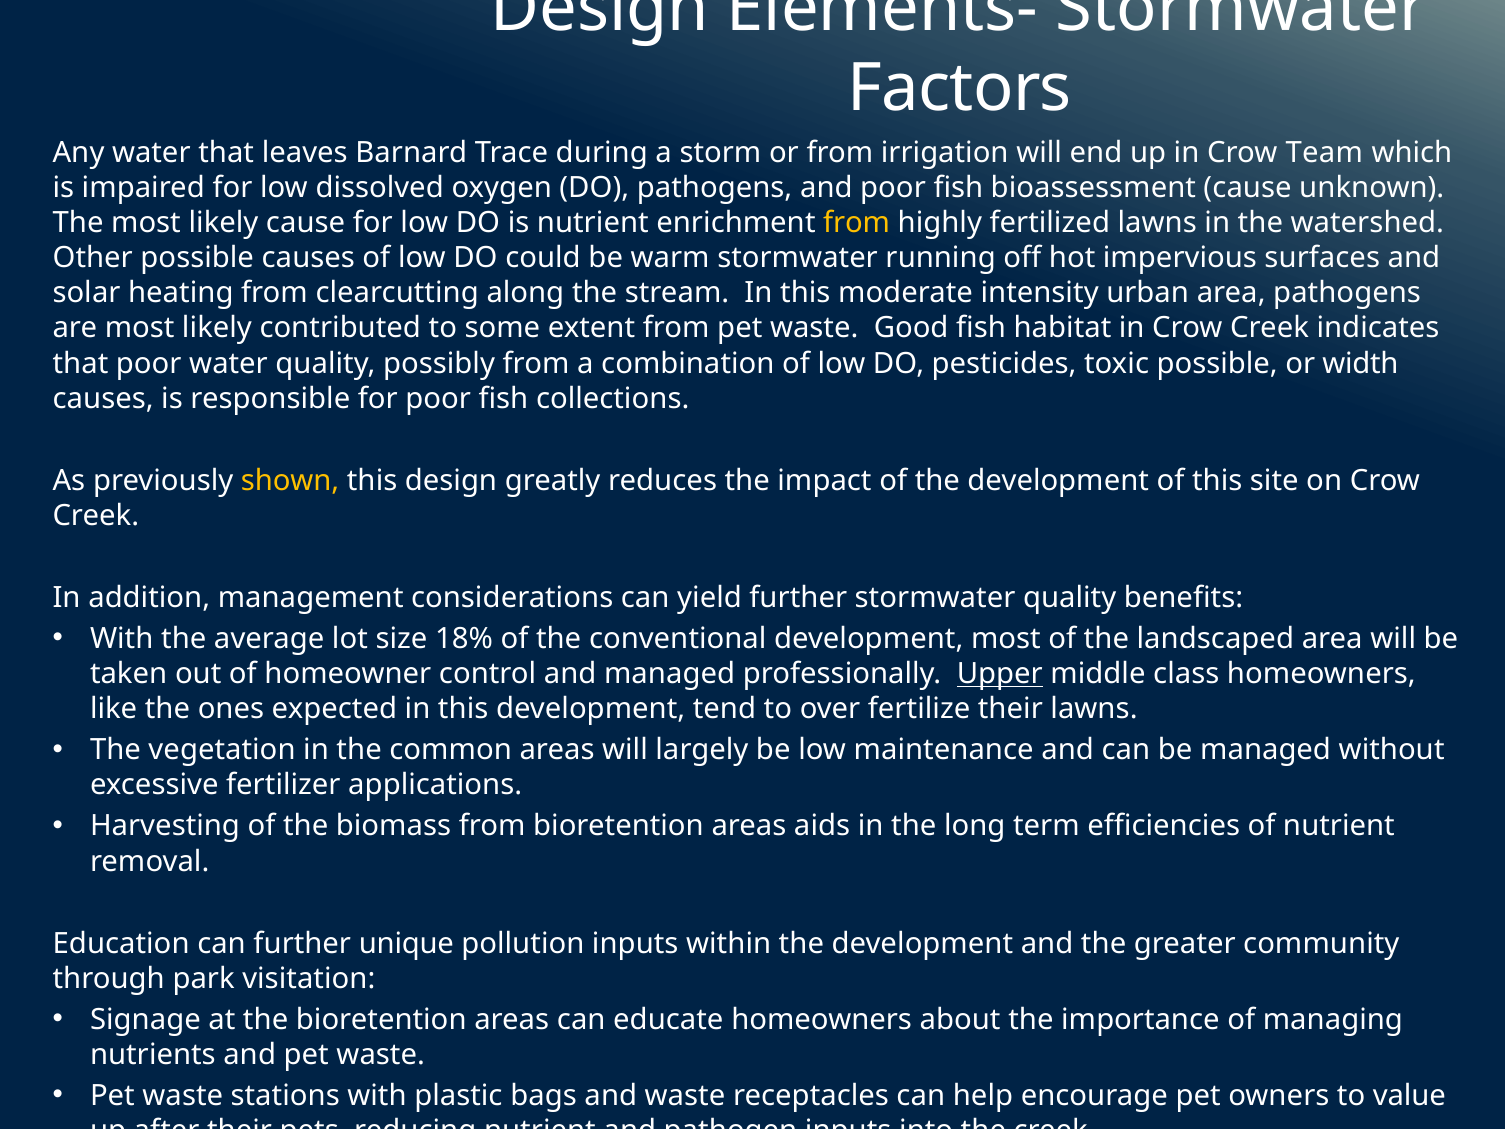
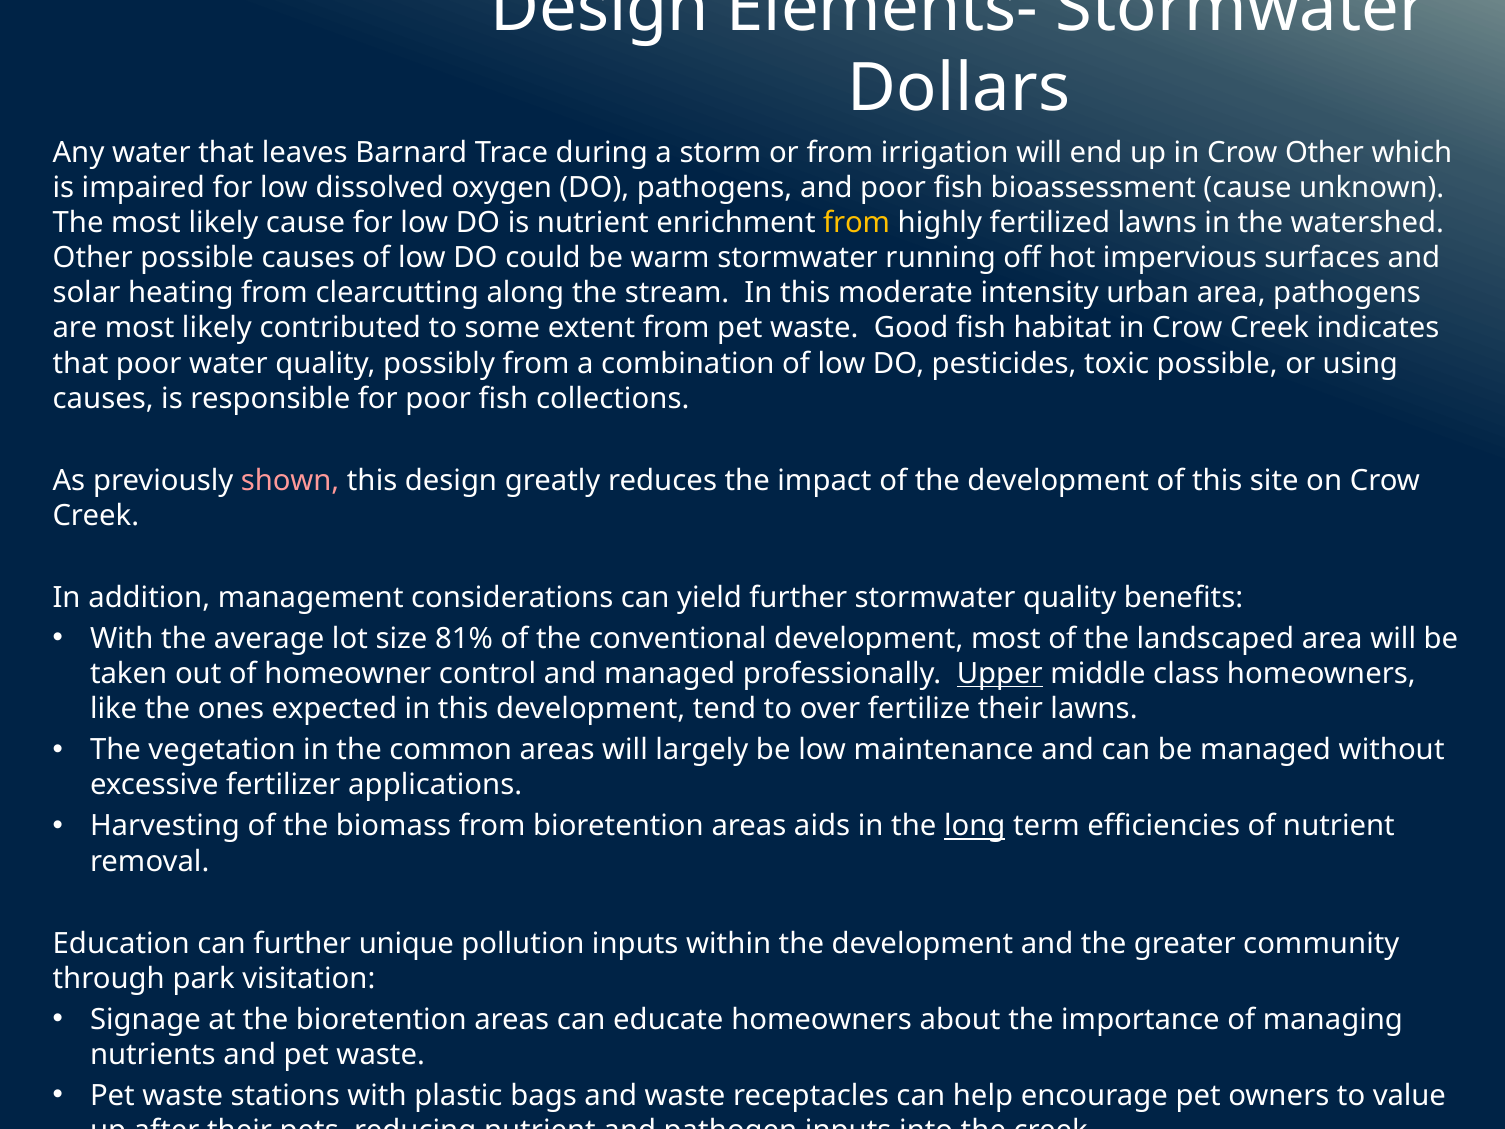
Factors: Factors -> Dollars (959, 89)
Crow Team: Team -> Other (1325, 153)
width: width -> using (1360, 363)
shown colour: yellow -> pink (290, 481)
18%: 18% -> 81% (464, 639)
long underline: none -> present (975, 826)
